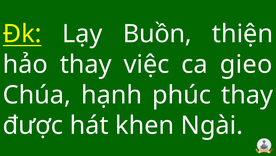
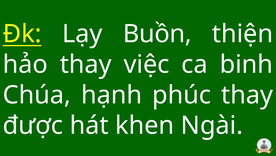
gieo: gieo -> binh (246, 64)
